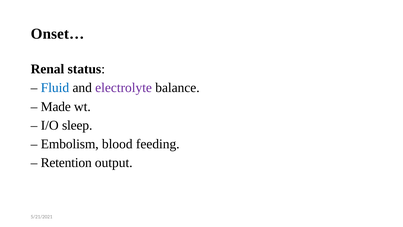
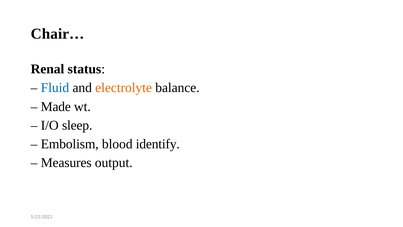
Onset…: Onset… -> Chair… (57, 34)
electrolyte colour: purple -> orange (124, 88)
feeding: feeding -> identify (158, 144)
Retention: Retention -> Measures (66, 163)
